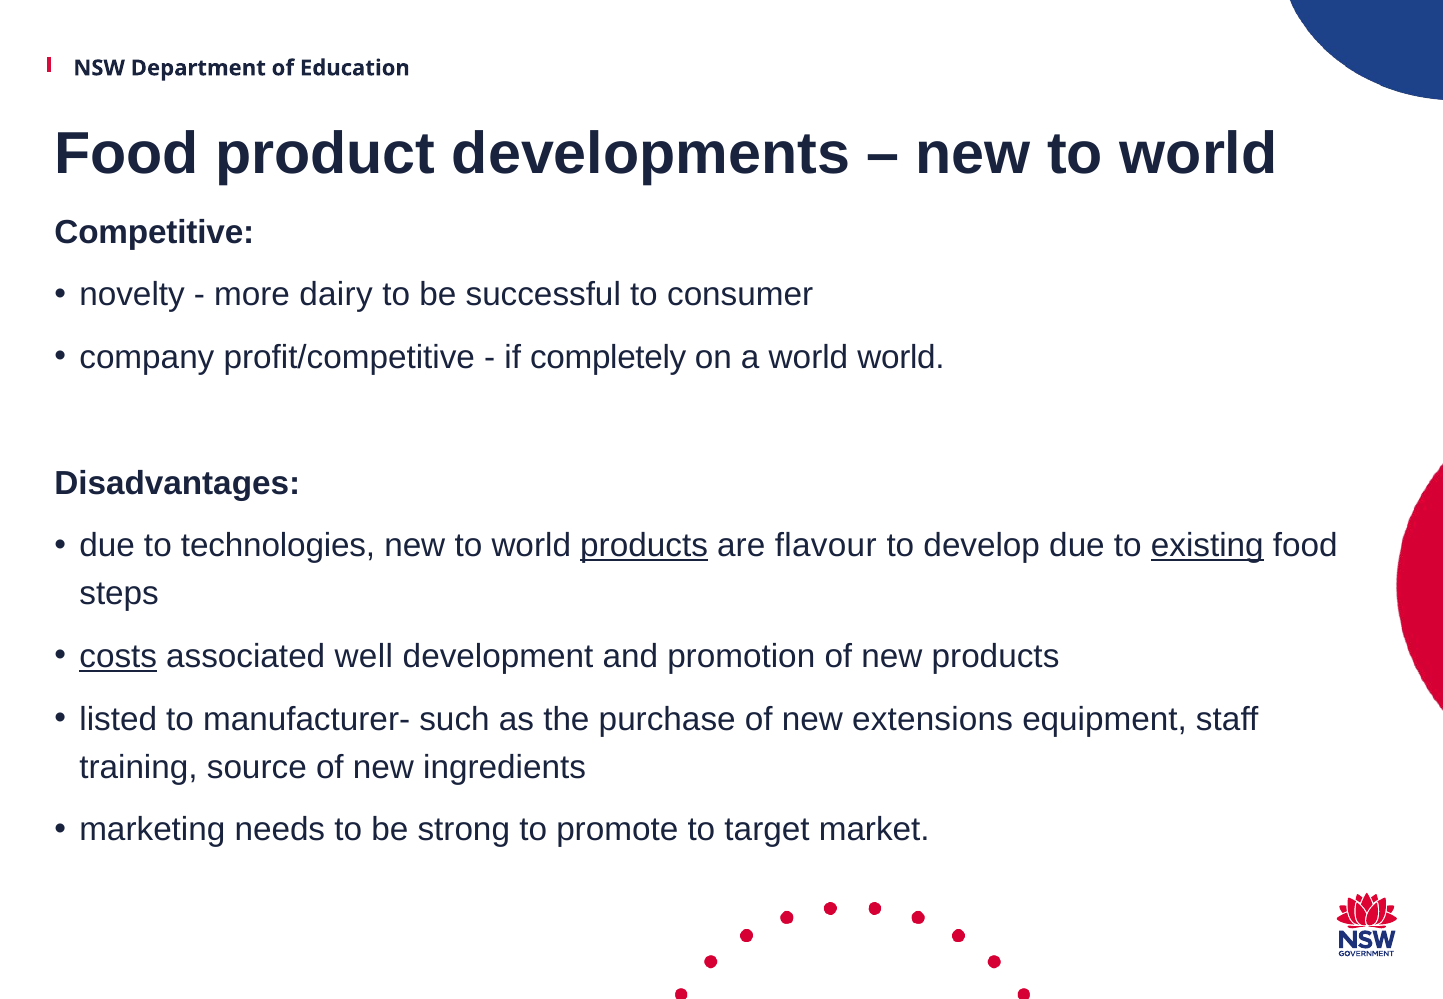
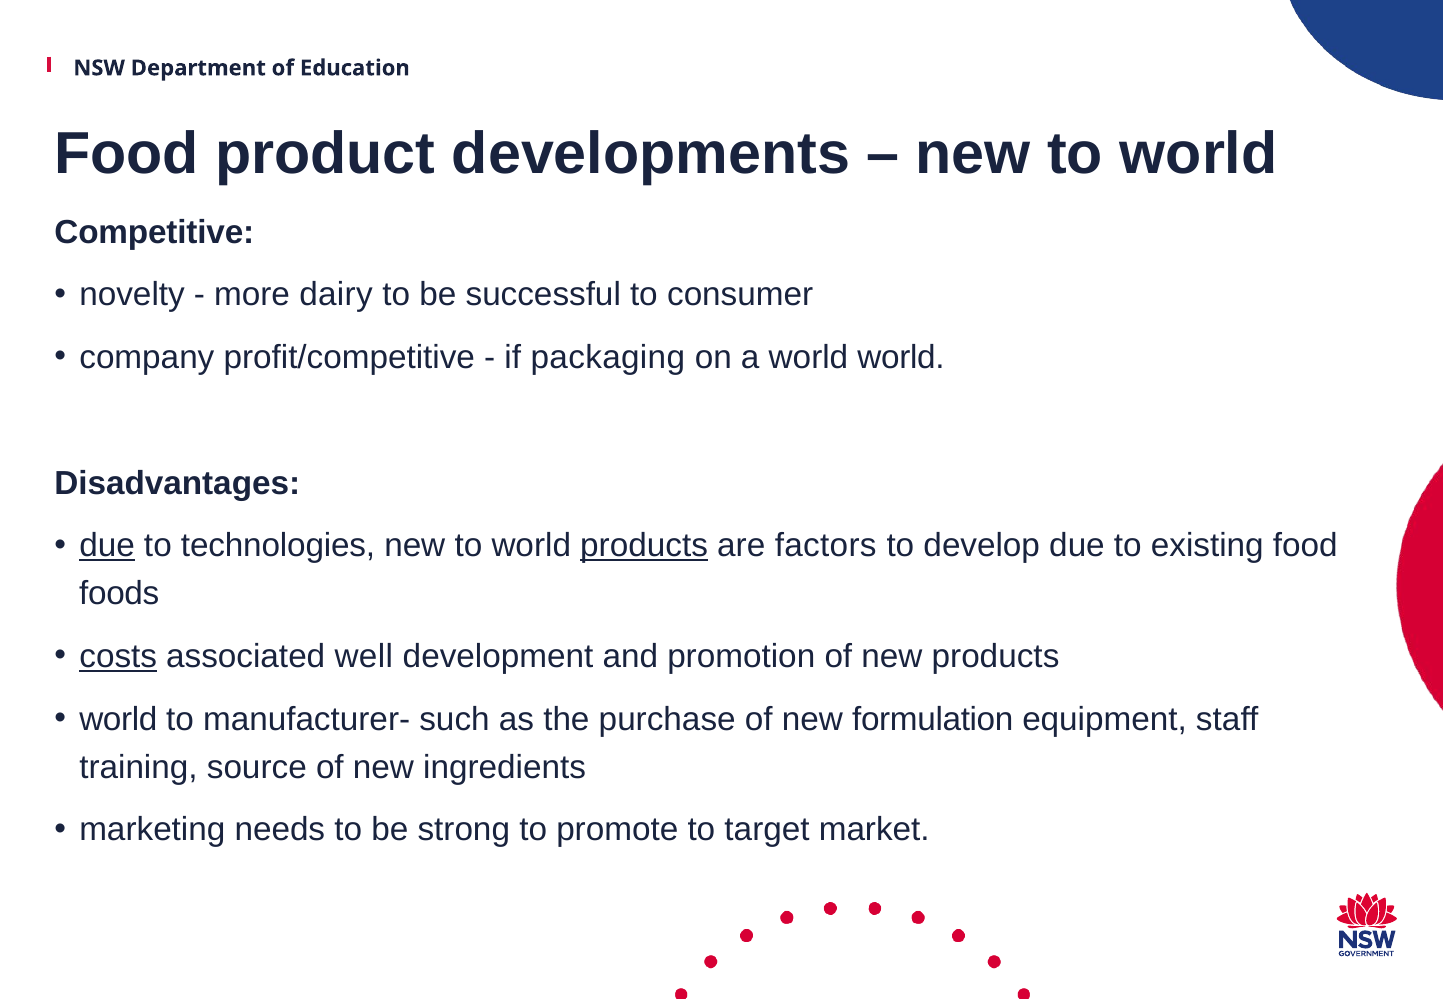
completely: completely -> packaging (608, 358)
due underline: none -> present (107, 546)
flavour: flavour -> factors (826, 546)
existing underline: present -> none (1207, 546)
steps: steps -> foods (119, 594)
listed: listed -> world (118, 719)
extensions: extensions -> formulation (933, 719)
